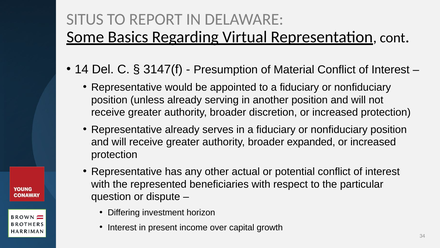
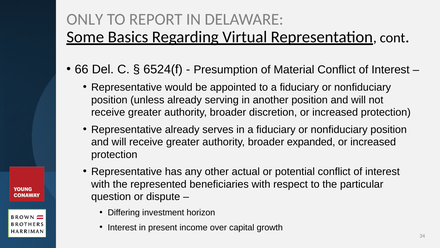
SITUS: SITUS -> ONLY (85, 19)
14: 14 -> 66 (82, 69)
3147(f: 3147(f -> 6524(f (163, 69)
